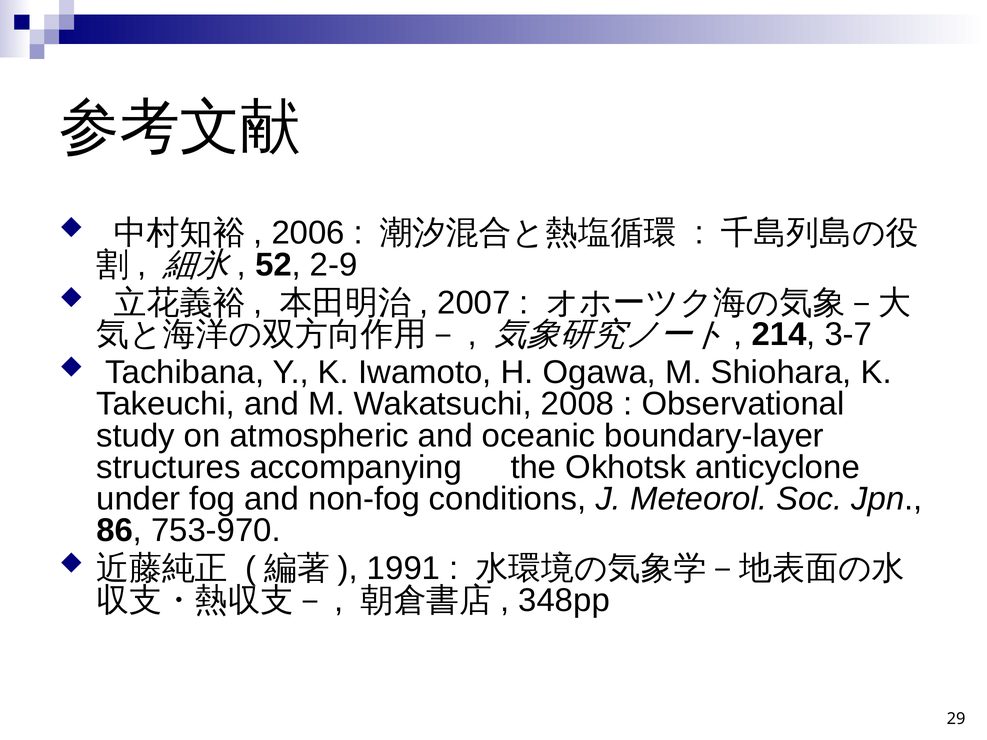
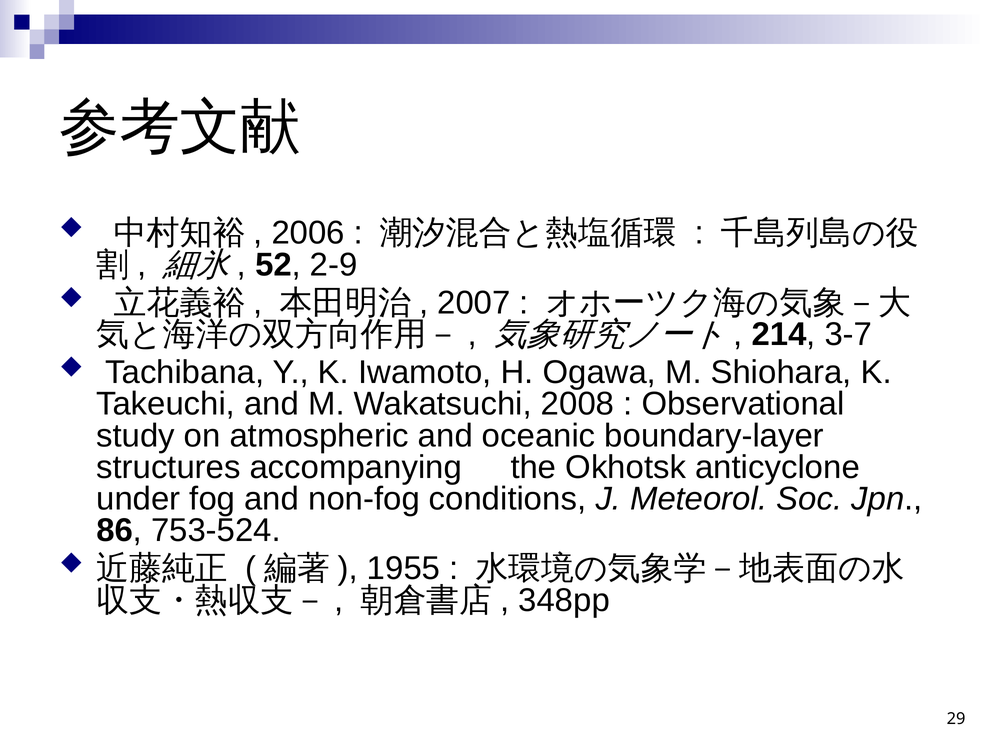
753-970: 753-970 -> 753-524 (216, 531)
1991: 1991 -> 1955 (404, 569)
